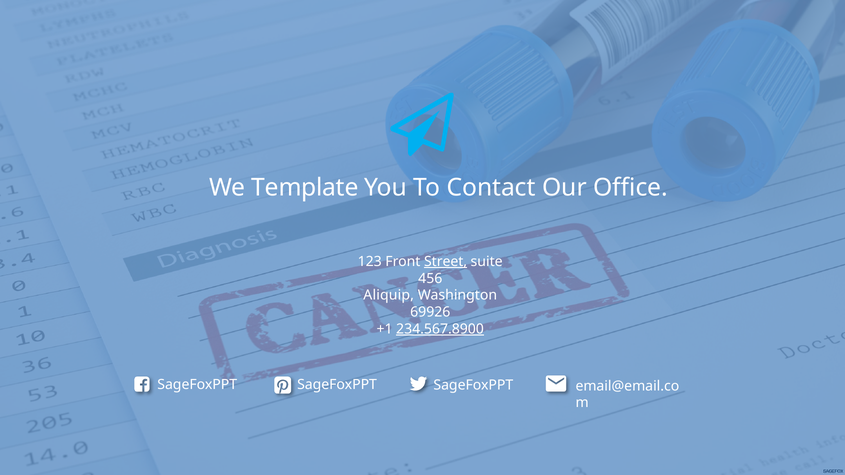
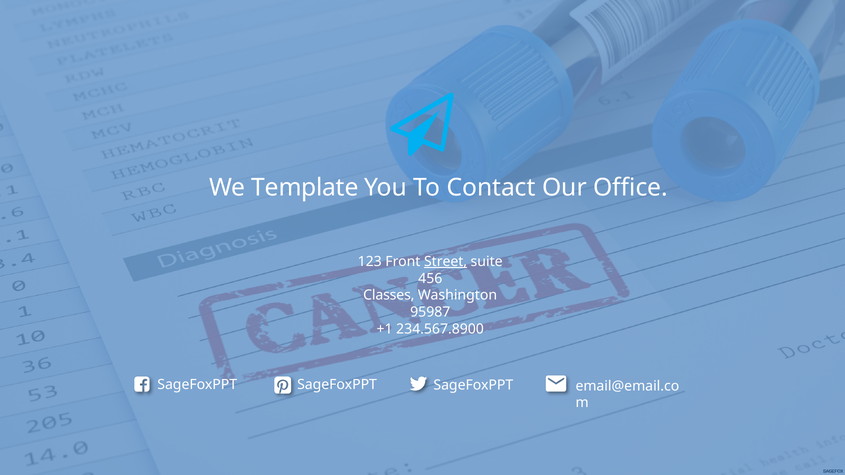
Aliquip: Aliquip -> Classes (389, 295)
69926: 69926 -> 95987 (430, 312)
234.567.8900 underline: present -> none (440, 329)
